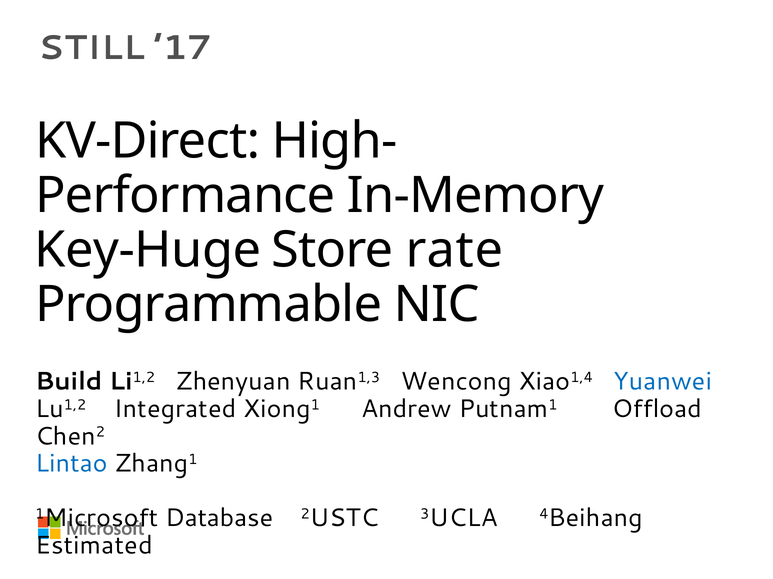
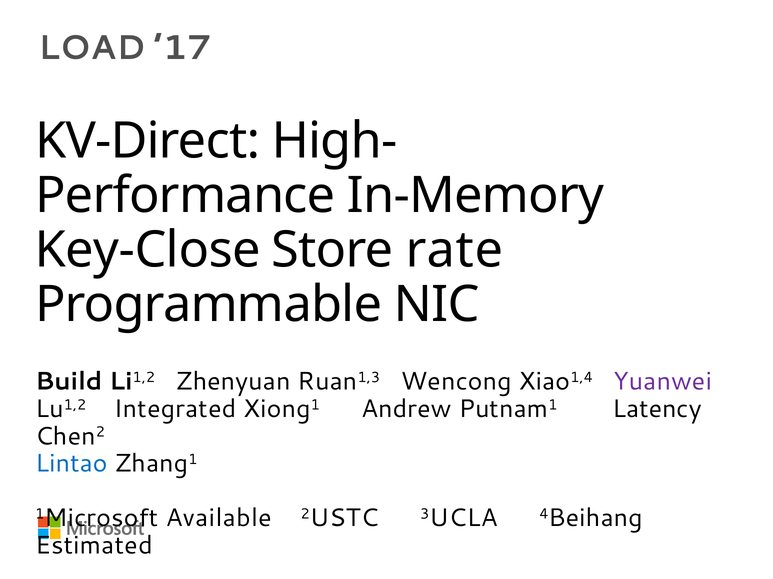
STILL: STILL -> LOAD (92, 48)
Key-Huge: Key-Huge -> Key-Close (148, 251)
Yuanwei colour: blue -> purple (663, 382)
Offload: Offload -> Latency (657, 409)
Database: Database -> Available (219, 519)
